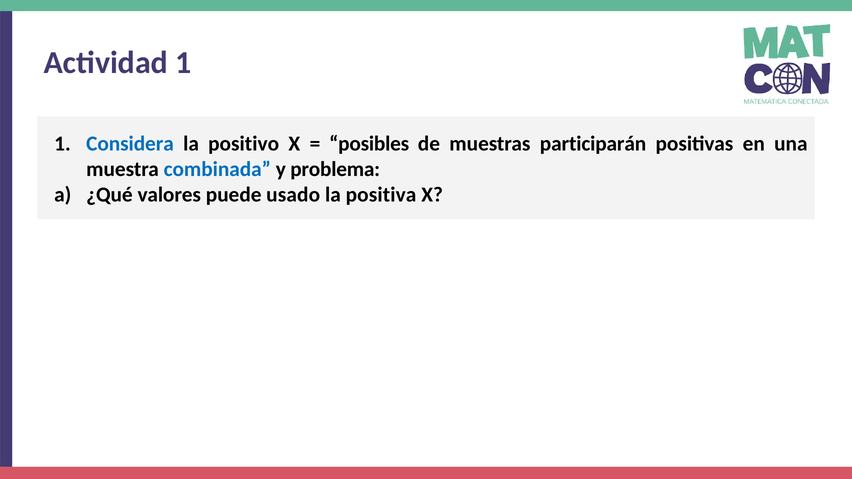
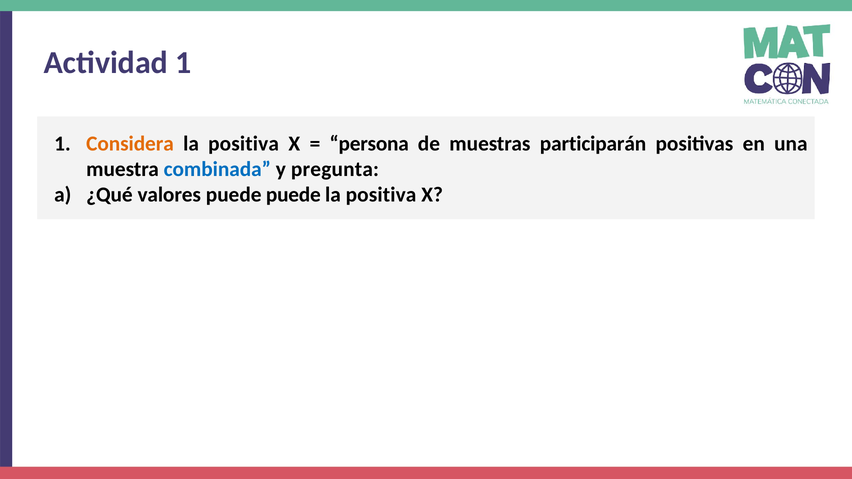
Considera colour: blue -> orange (130, 144)
positivo: positivo -> positiva (244, 144)
posibles: posibles -> persona (369, 144)
problema: problema -> pregunta (335, 169)
puede usado: usado -> puede (293, 195)
